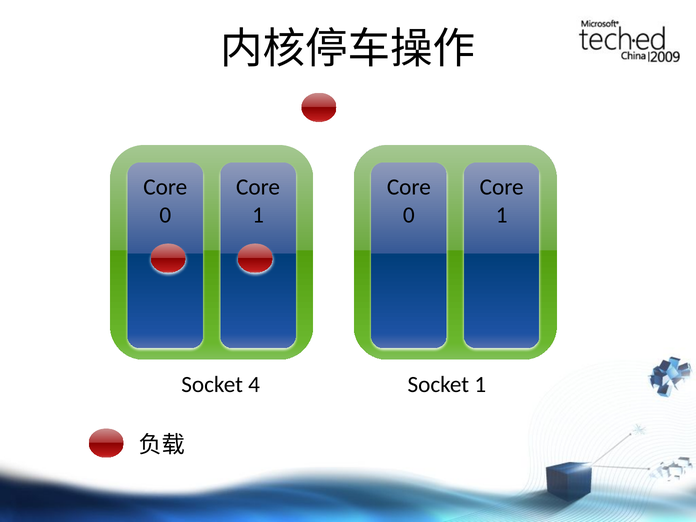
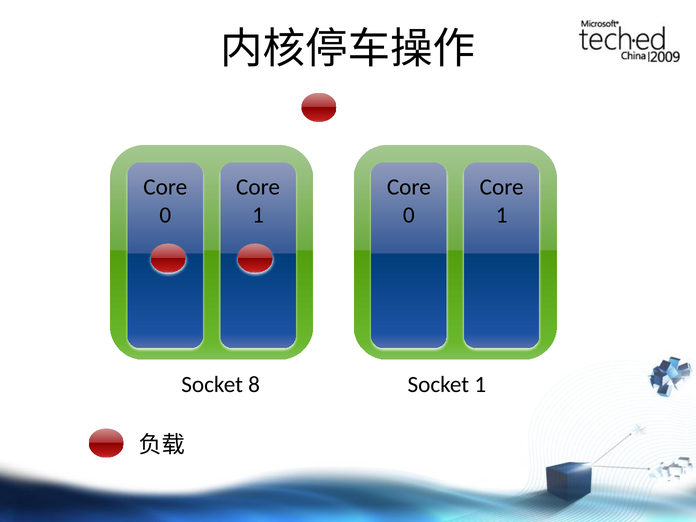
4: 4 -> 8 (254, 384)
